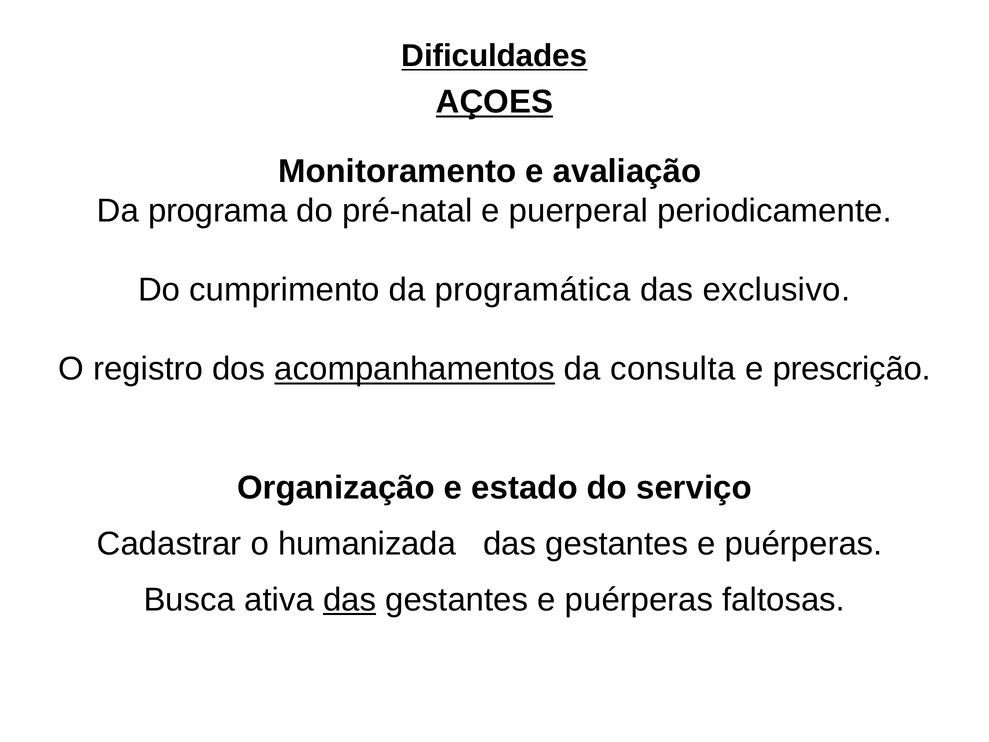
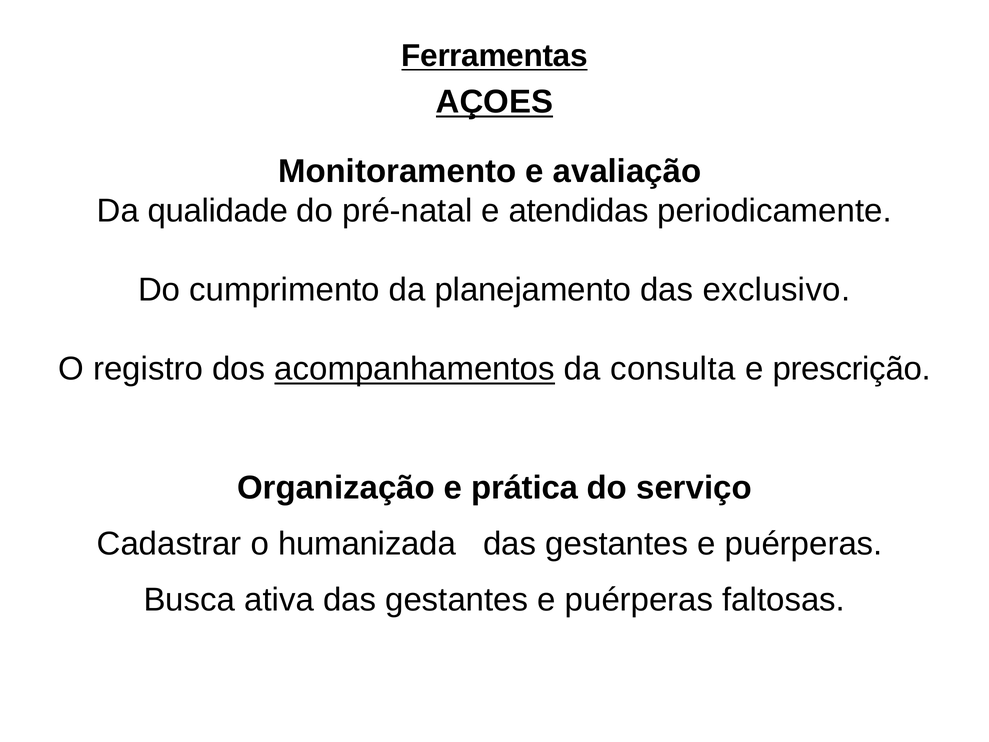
Dificuldades: Dificuldades -> Ferramentas (494, 56)
programa: programa -> qualidade (218, 211)
puerperal: puerperal -> atendidas (579, 211)
programática: programática -> planejamento (533, 290)
estado: estado -> prática (525, 488)
das underline: present -> none (350, 600)
